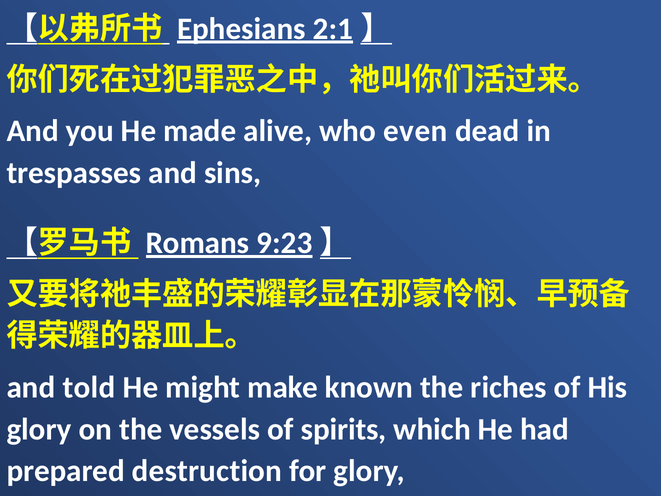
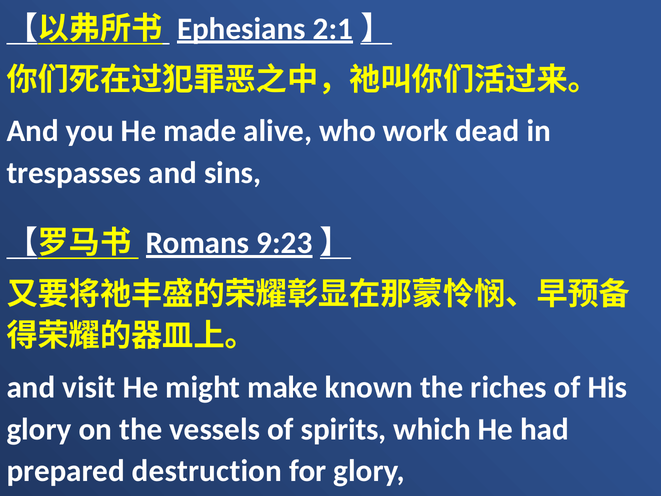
even: even -> work (416, 131)
told: told -> visit (89, 387)
